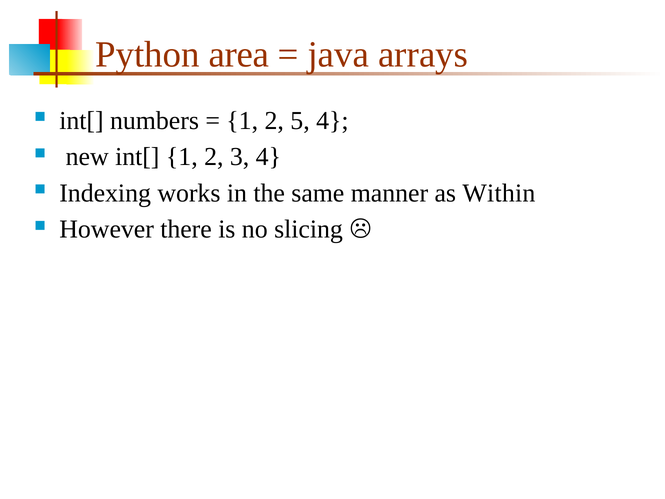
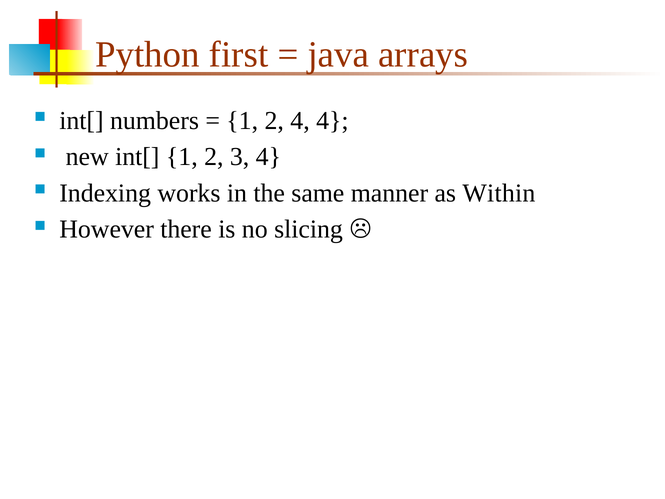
area: area -> first (239, 55)
2 5: 5 -> 4 (300, 120)
